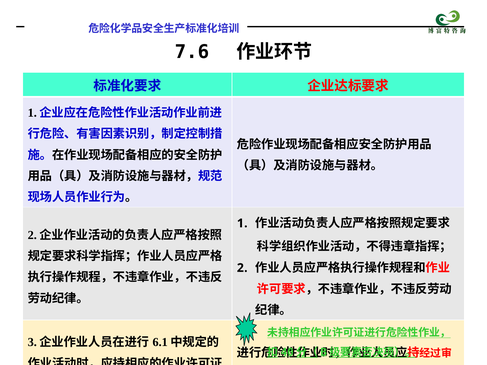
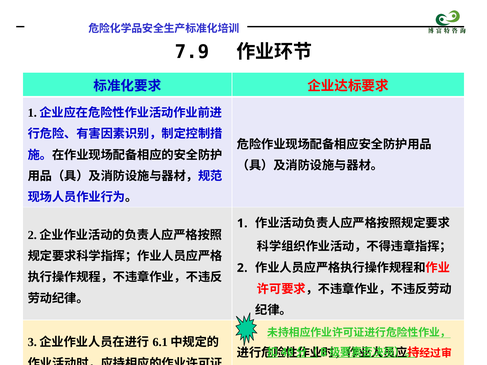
7.6: 7.6 -> 7.9 (192, 52)
